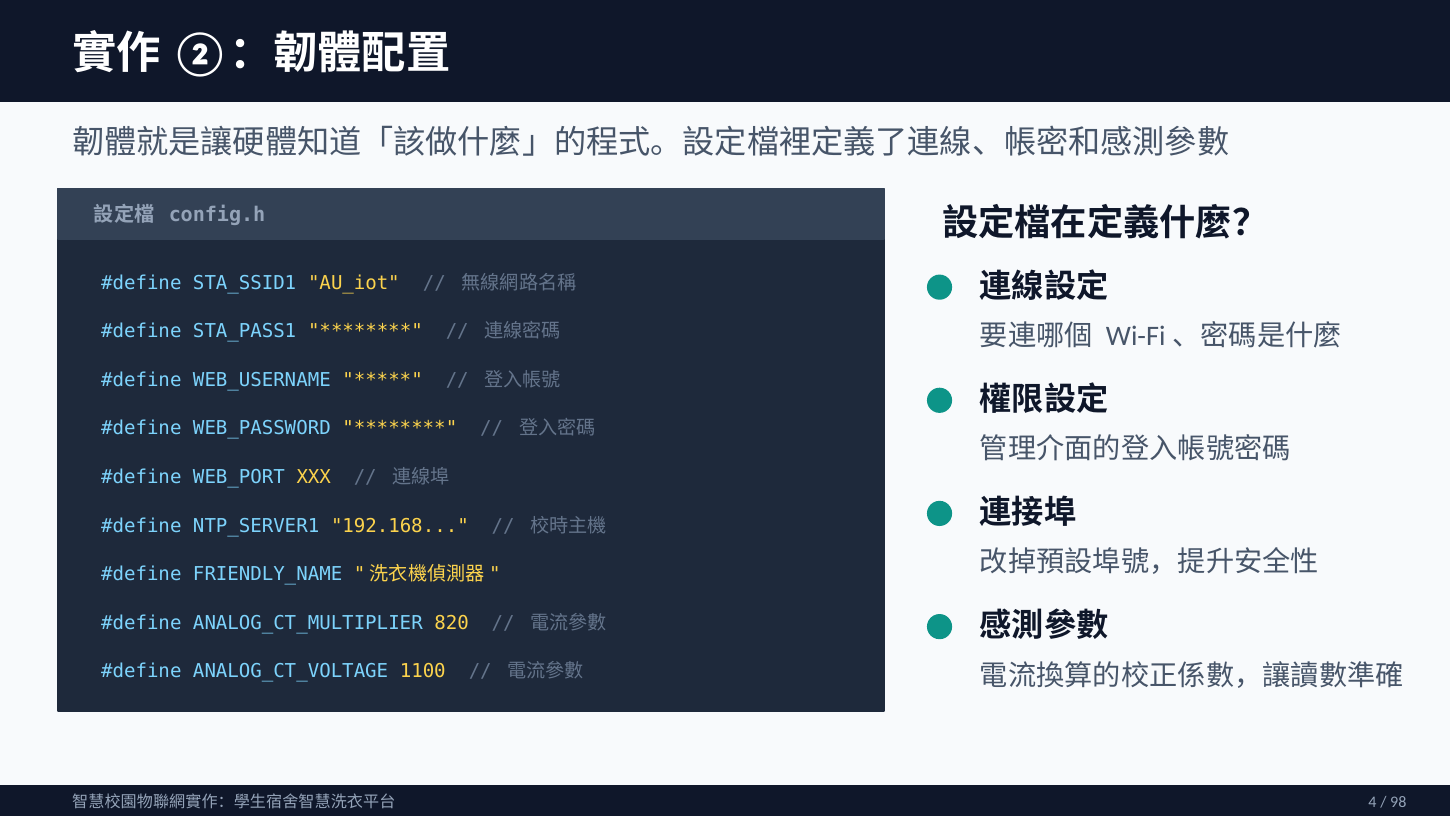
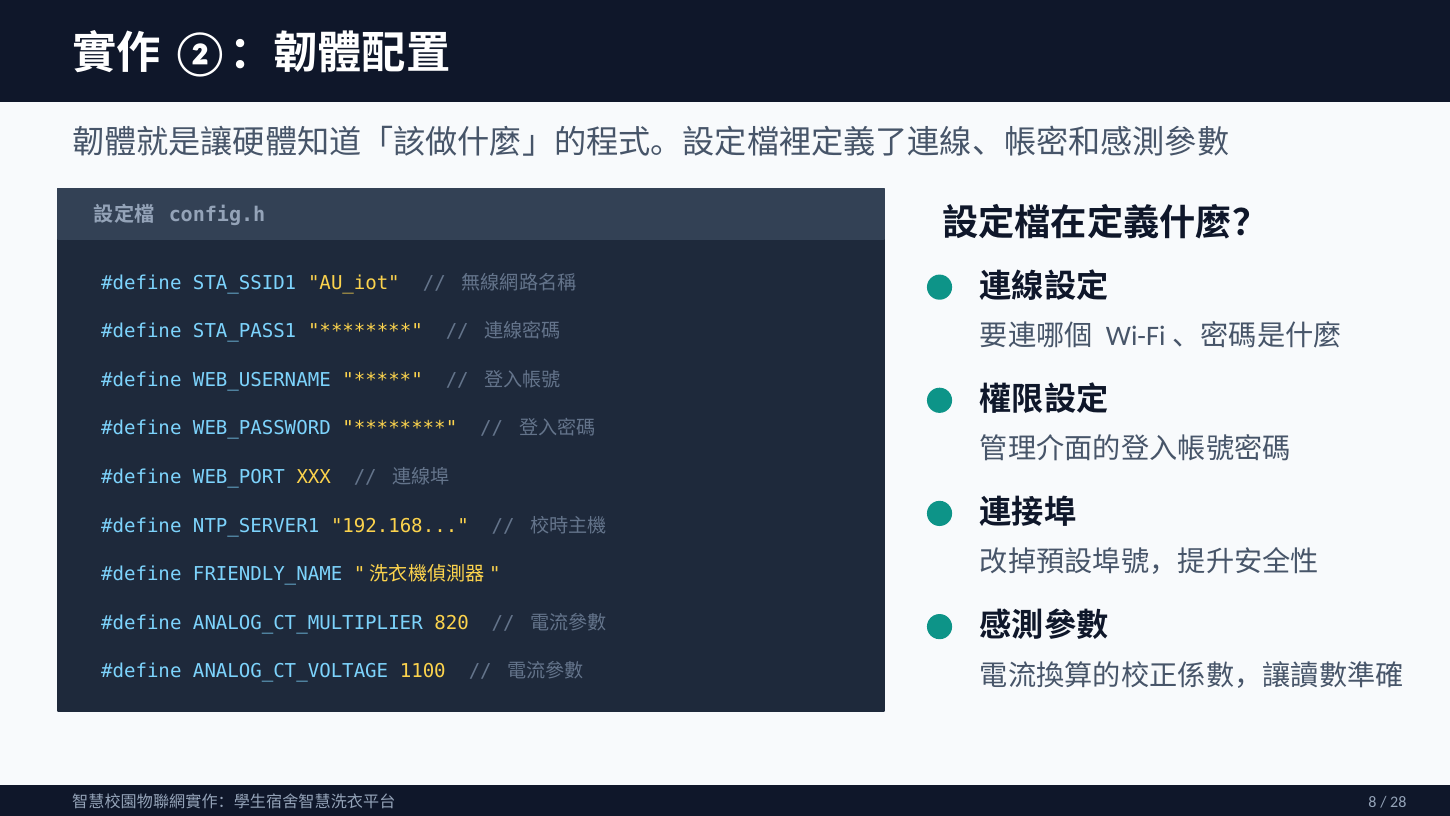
4: 4 -> 8 (1373, 801)
98: 98 -> 28 (1398, 801)
